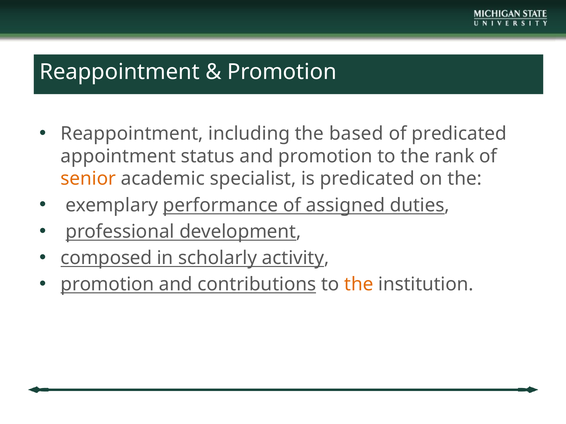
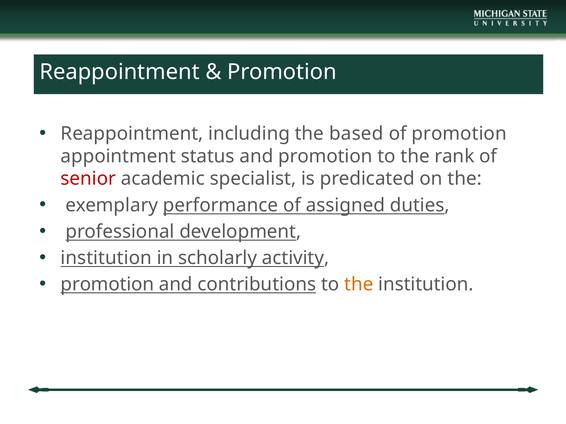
of predicated: predicated -> promotion (459, 134)
senior colour: orange -> red (88, 179)
composed: composed -> institution (106, 258)
